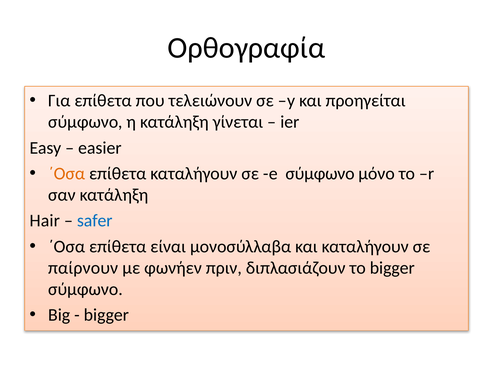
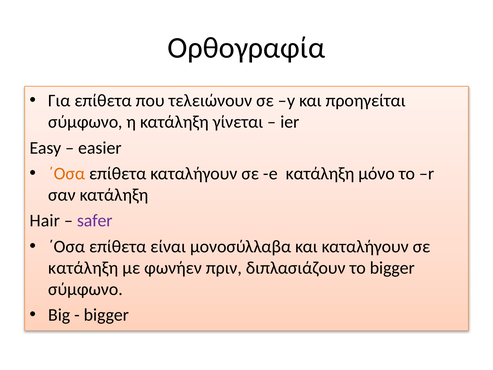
e σύμφωνο: σύμφωνο -> κατάληξη (320, 173)
safer colour: blue -> purple (95, 221)
παίρνουν: παίρνουν -> κατάληξη (83, 268)
